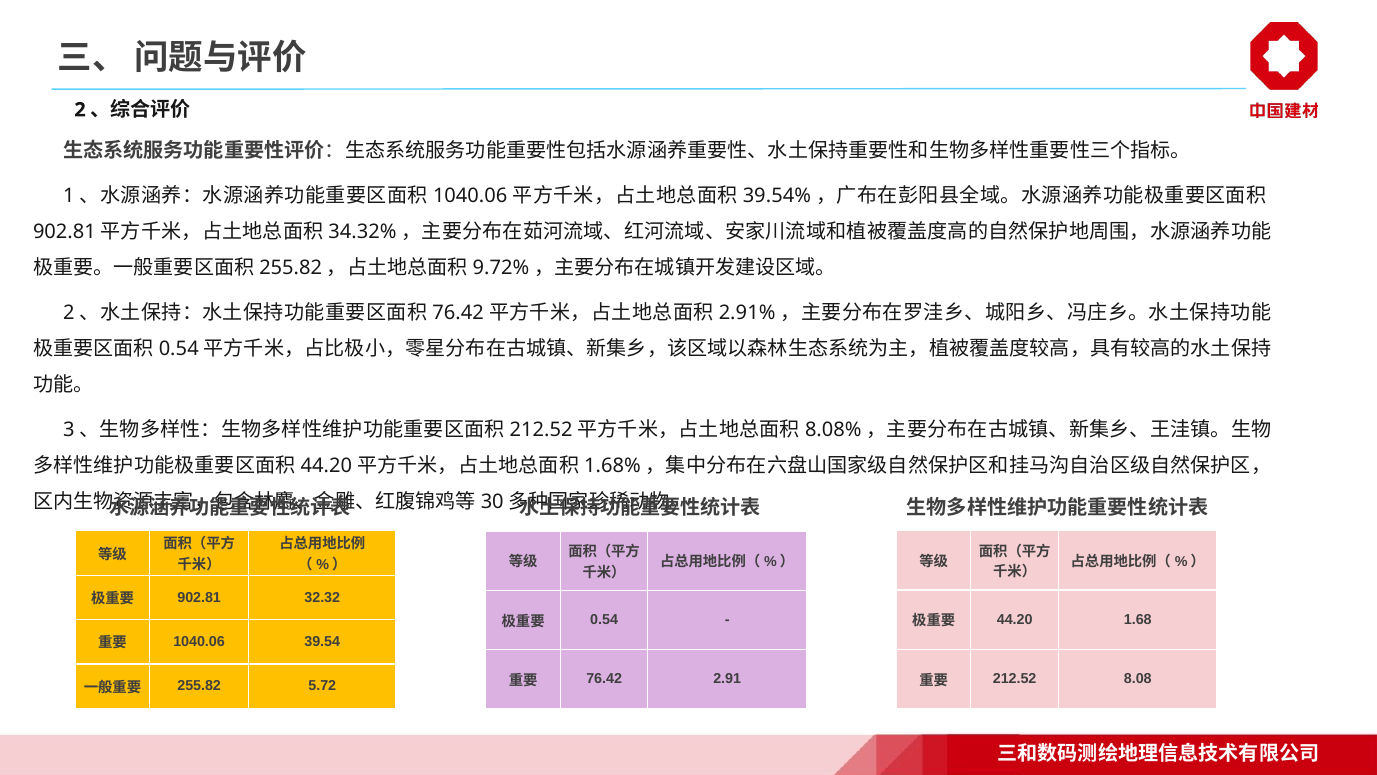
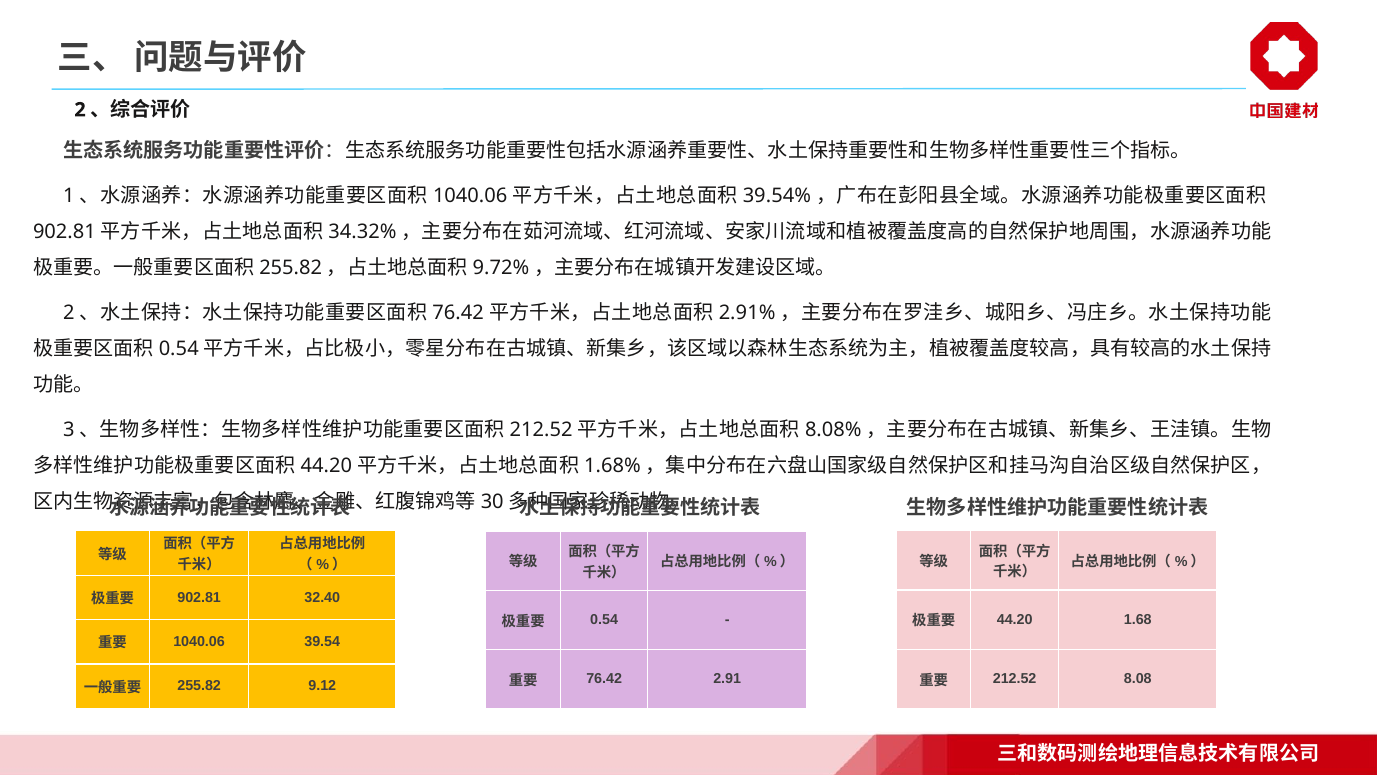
32.32: 32.32 -> 32.40 (322, 597)
5.72: 5.72 -> 9.12 (322, 686)
